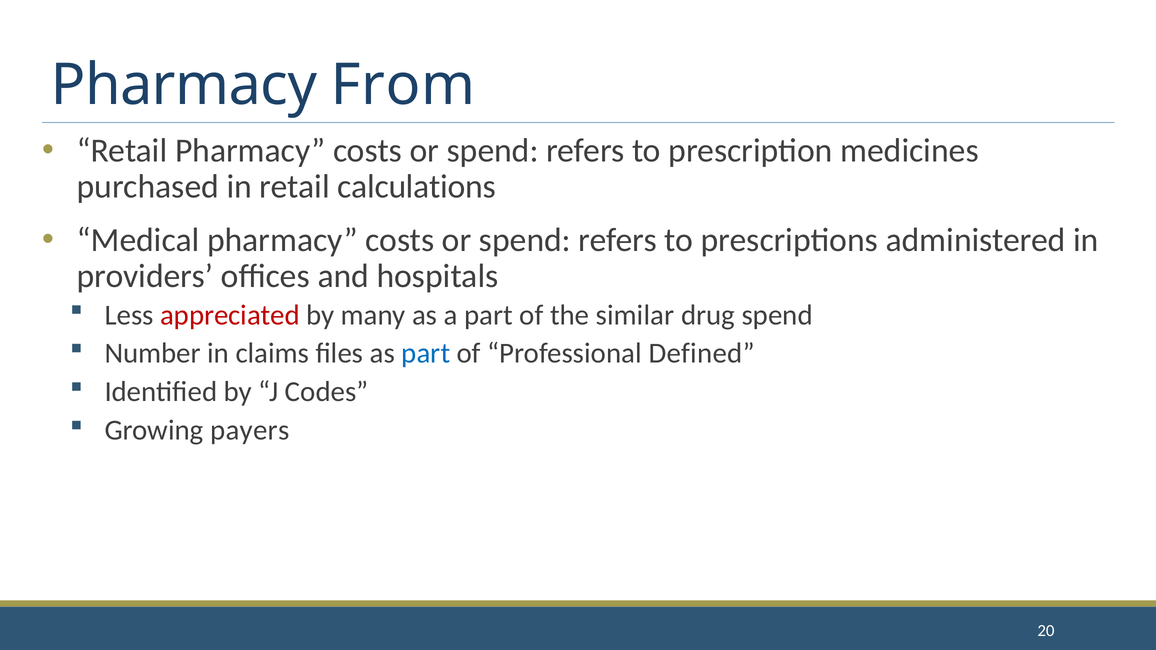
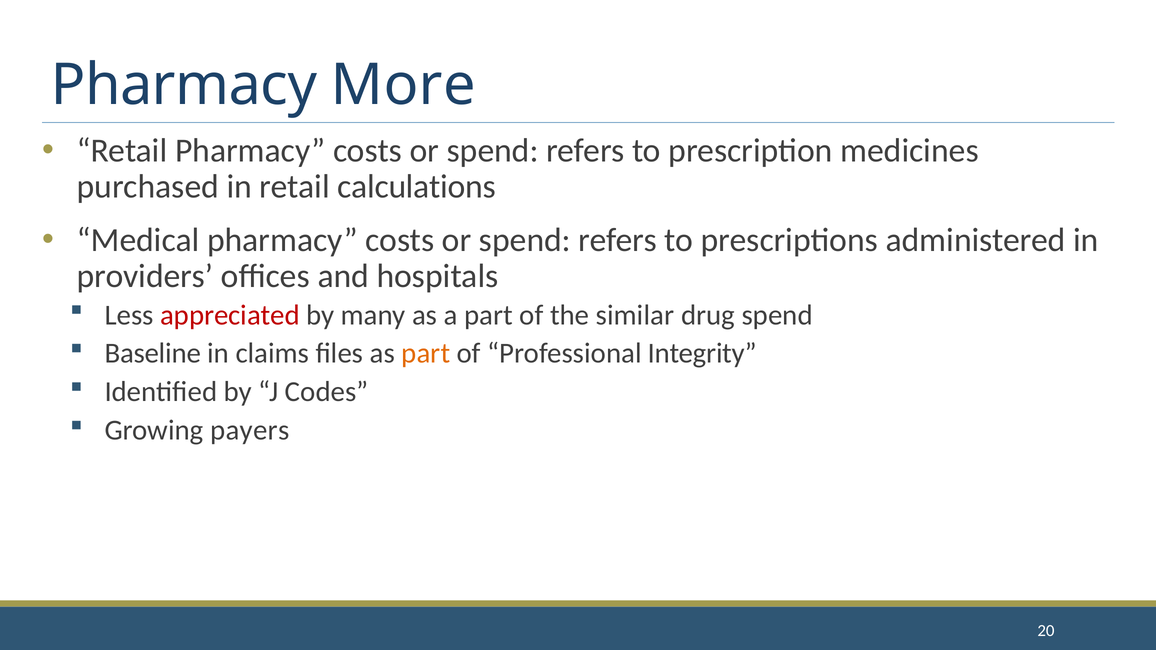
From: From -> More (403, 85)
Number: Number -> Baseline (153, 354)
part colour: blue -> orange (426, 354)
Defined: Defined -> Integrity (702, 354)
